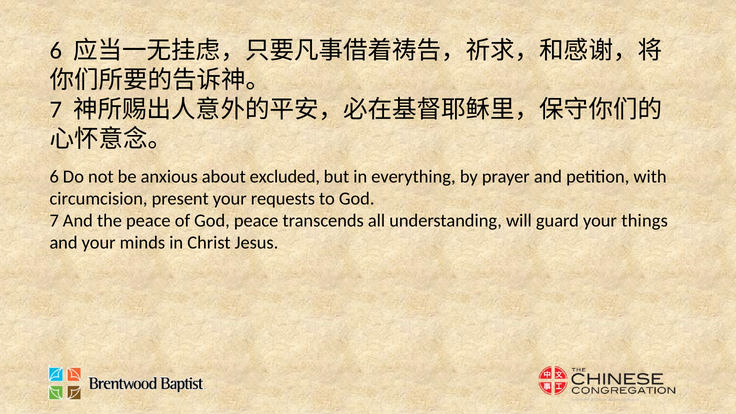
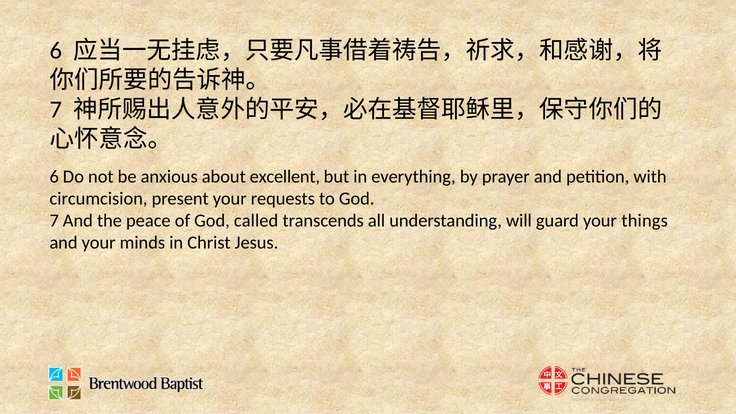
excluded: excluded -> excellent (285, 177)
God peace: peace -> called (256, 221)
